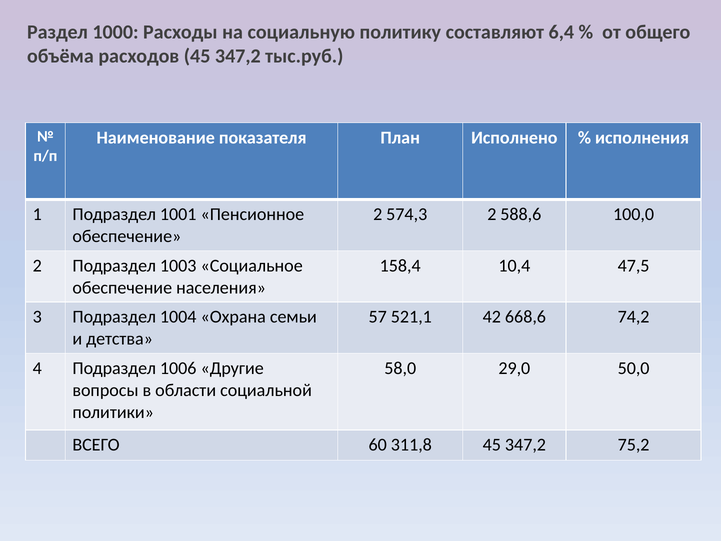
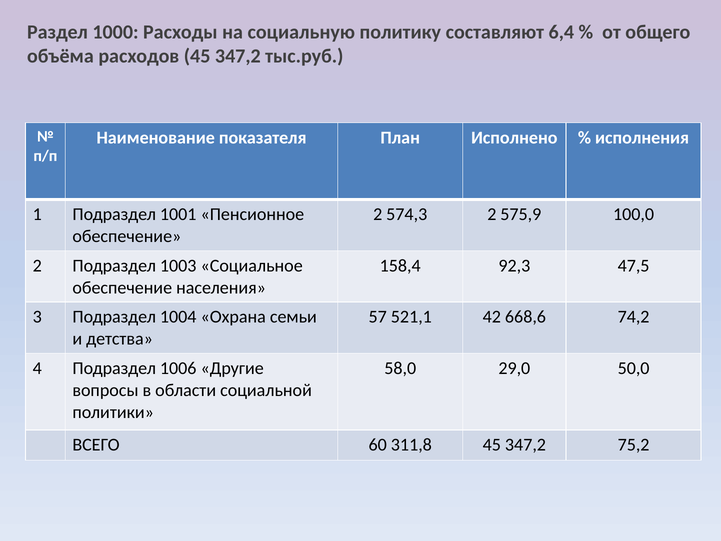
588,6: 588,6 -> 575,9 (521, 214)
10,4: 10,4 -> 92,3 (514, 265)
